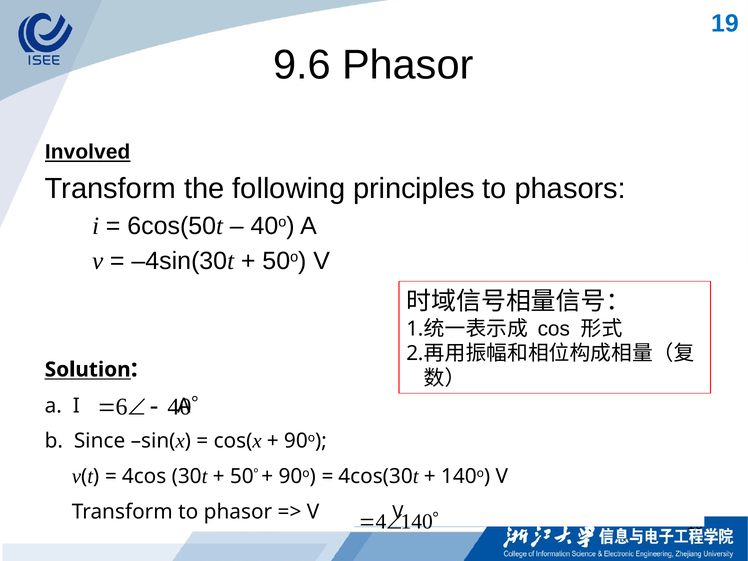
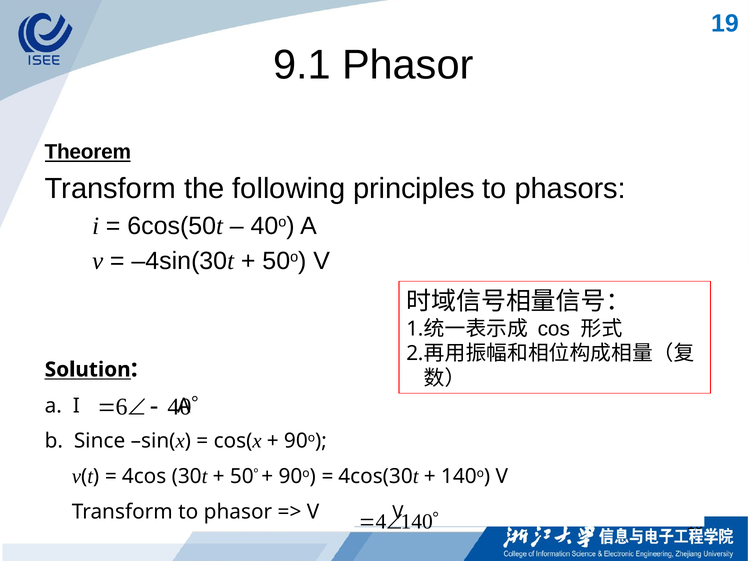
9.6: 9.6 -> 9.1 (302, 65)
Involved: Involved -> Theorem (88, 152)
